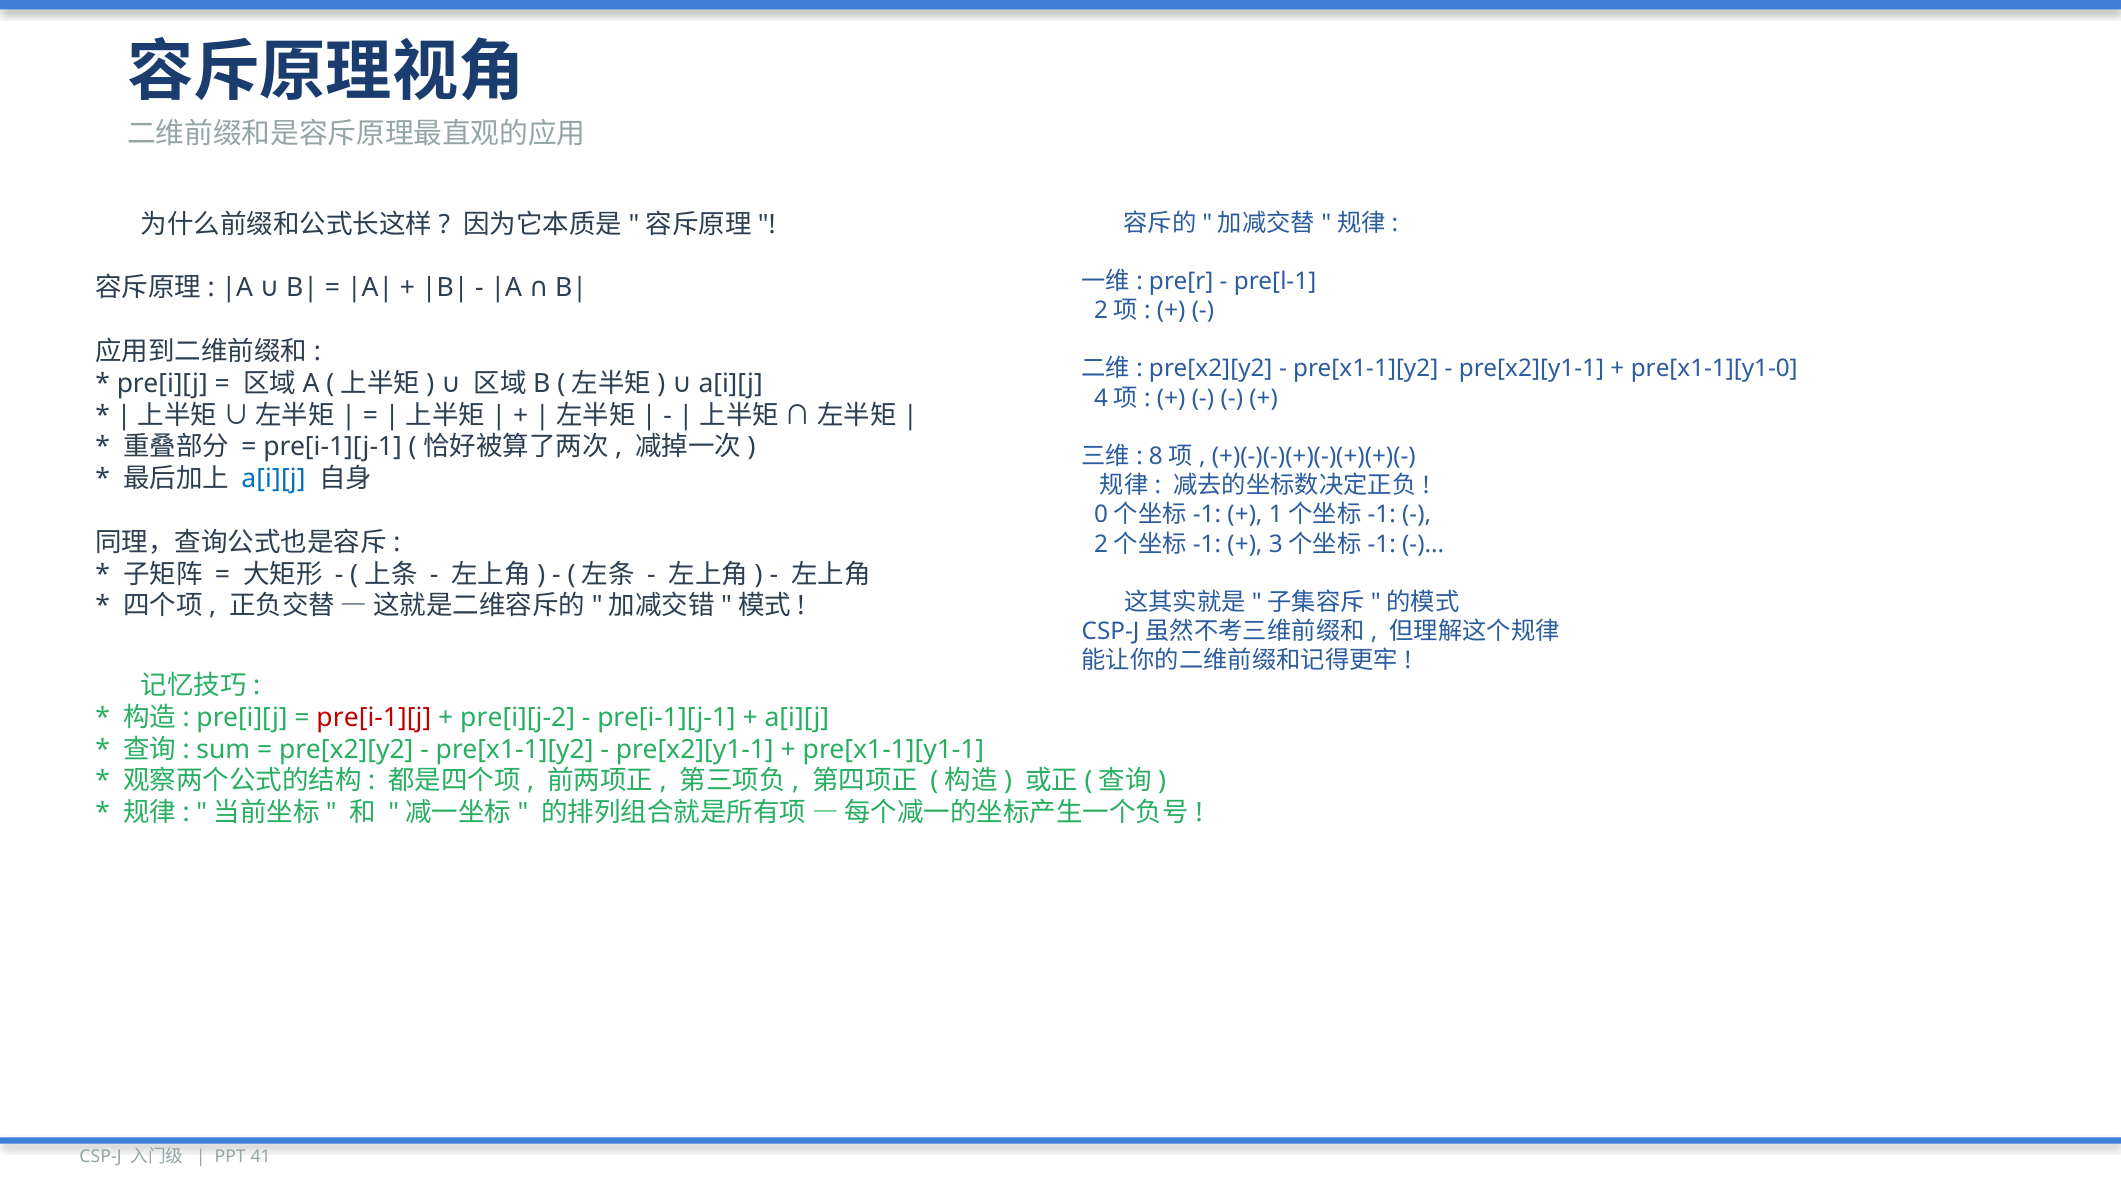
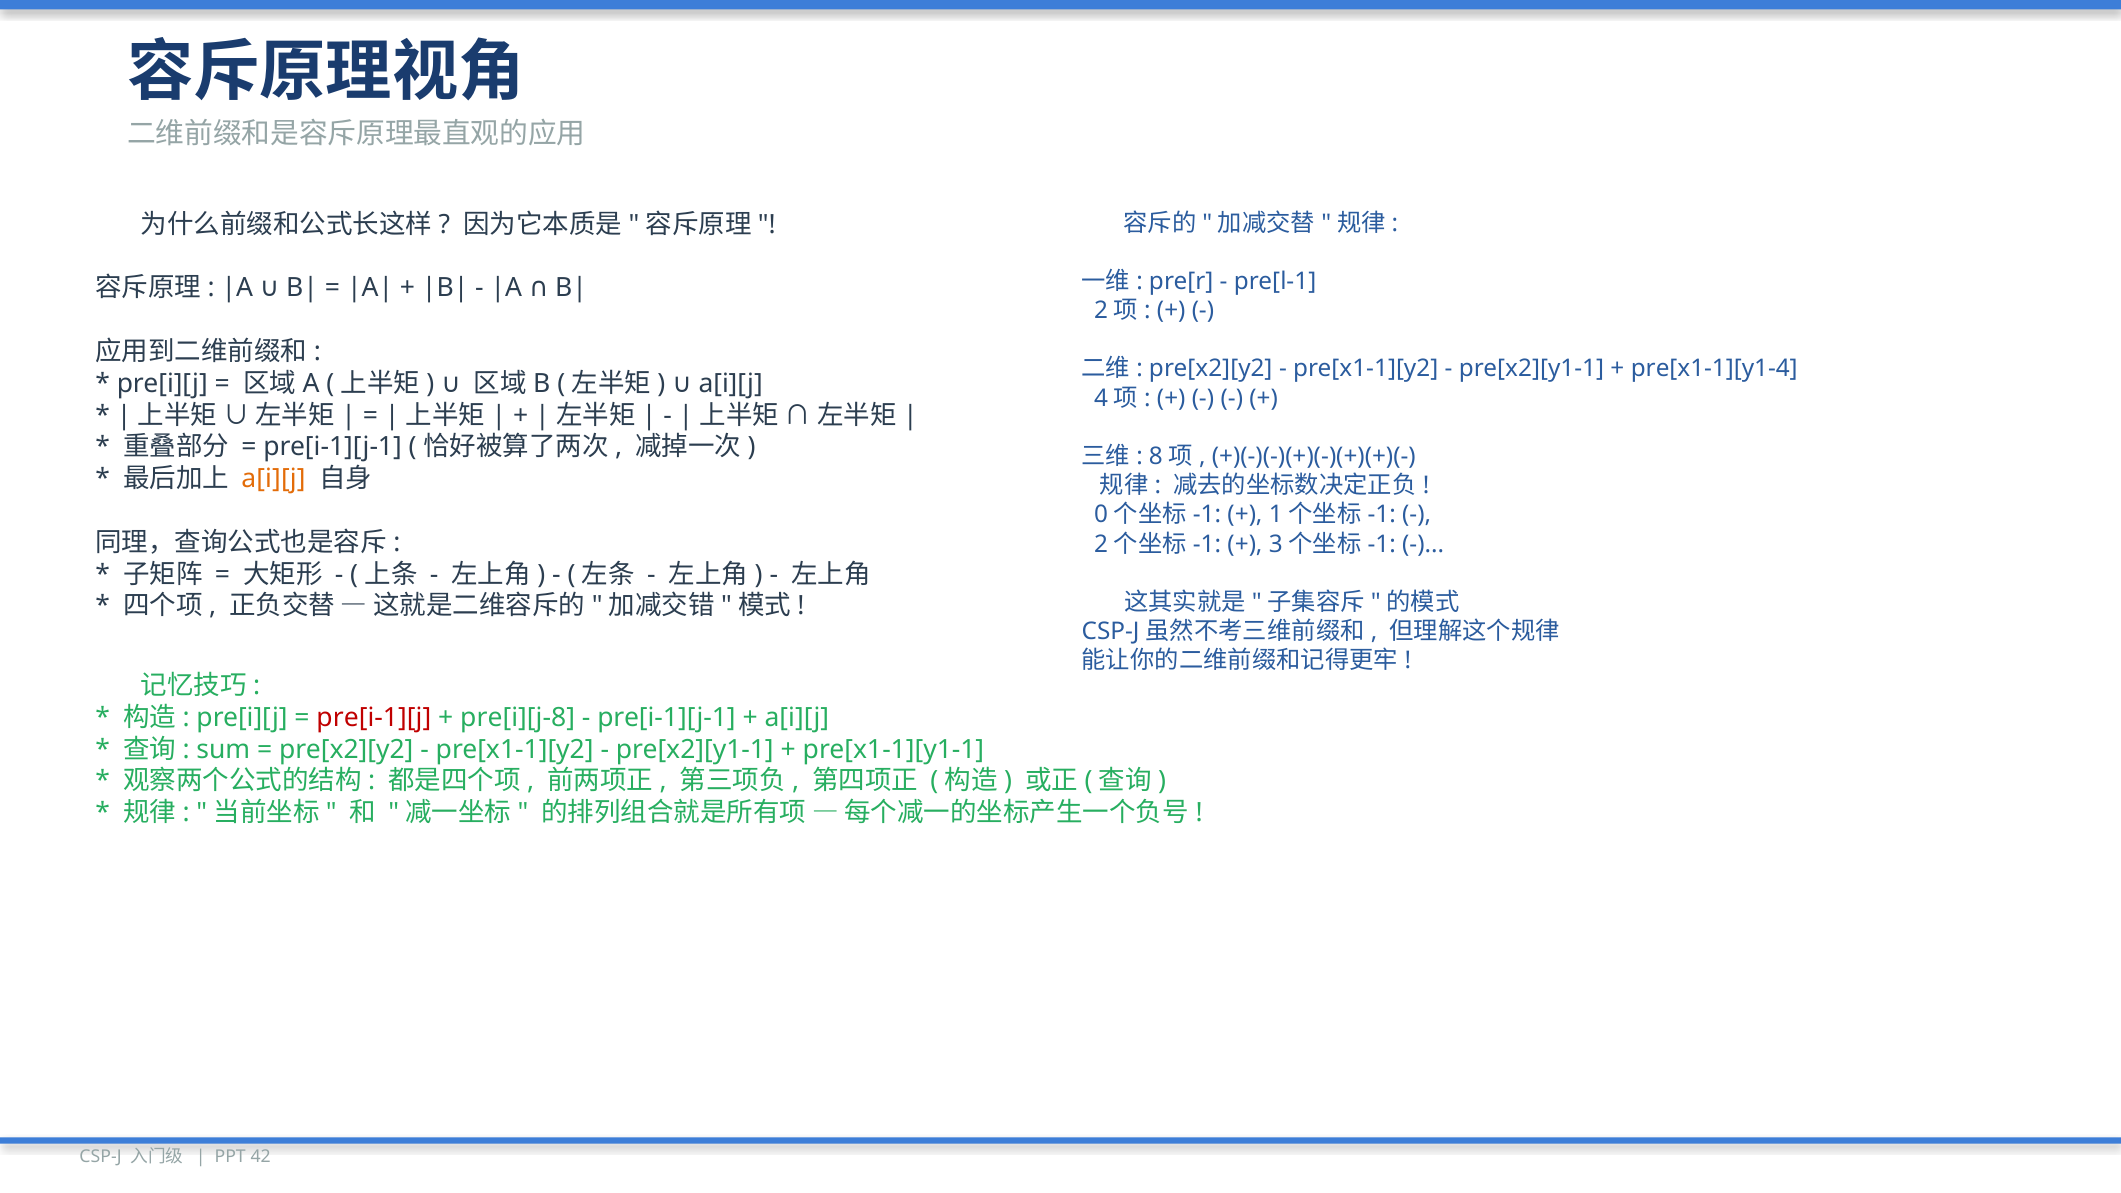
pre[x1-1][y1-0: pre[x1-1][y1-0 -> pre[x1-1][y1-4 (1714, 369)
a[i][j colour: blue -> orange (273, 479)
pre[i][j-2: pre[i][j-2 -> pre[i][j-8 (518, 718)
41: 41 -> 42 (261, 1157)
